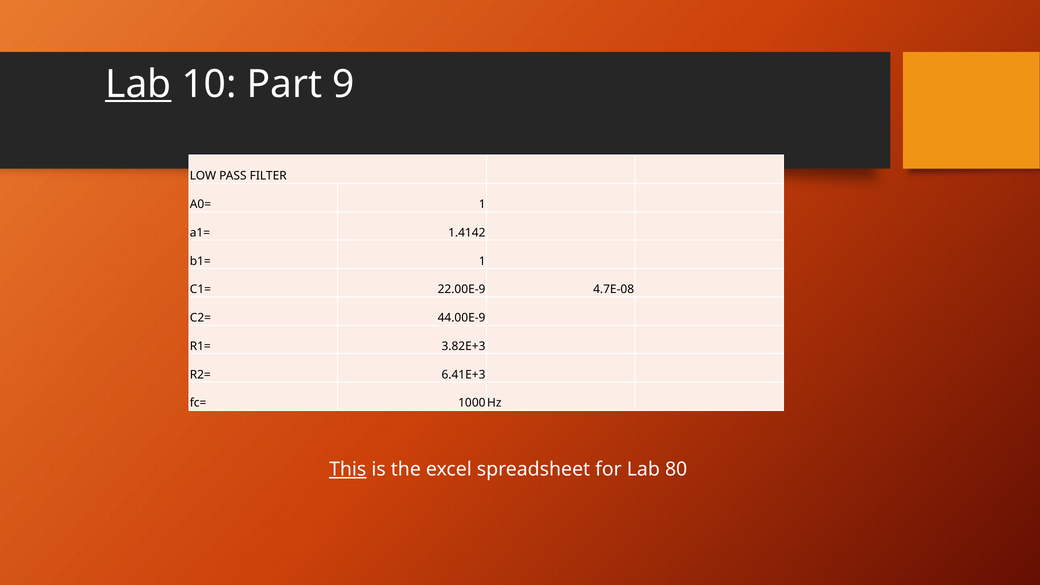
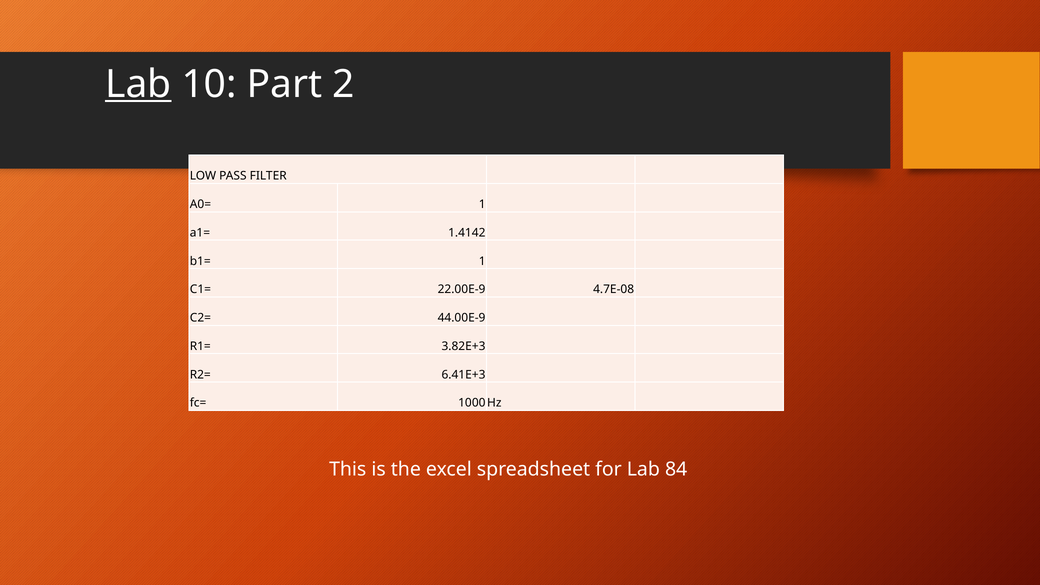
9: 9 -> 2 (344, 84)
This underline: present -> none (348, 469)
80: 80 -> 84 (676, 469)
